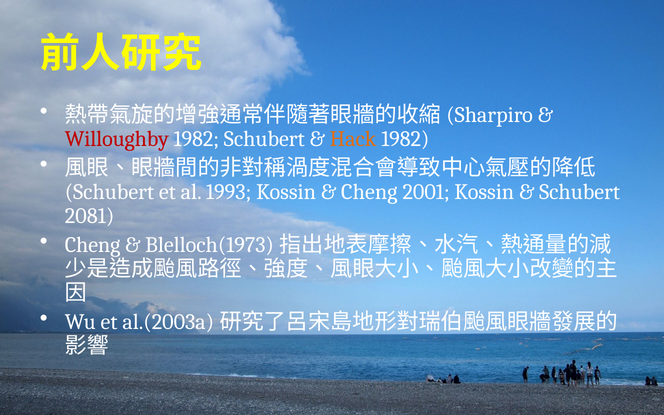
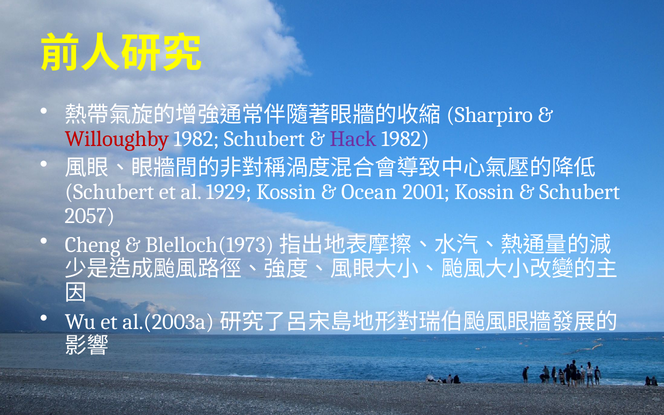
Hack colour: orange -> purple (353, 139)
1993: 1993 -> 1929 (229, 192)
Cheng: Cheng -> Ocean (369, 192)
2081: 2081 -> 2057 (90, 216)
